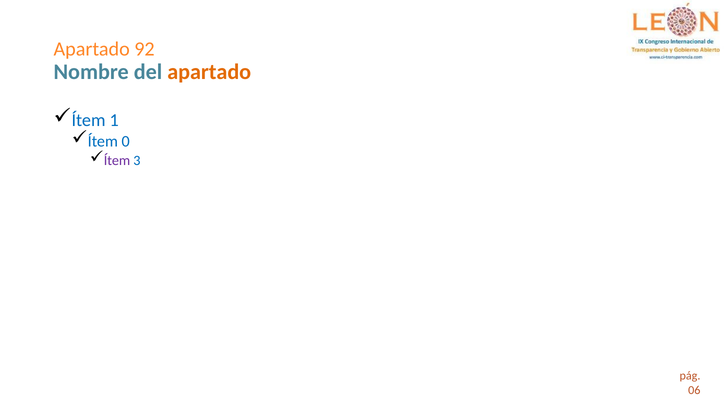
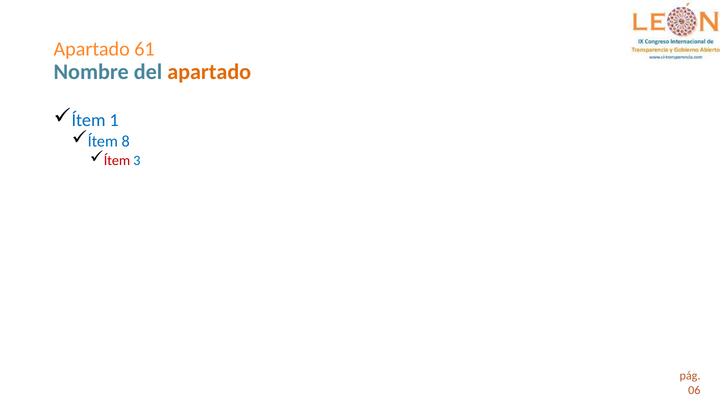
92: 92 -> 61 (145, 49)
0: 0 -> 8 (126, 141)
Ítem colour: purple -> red (117, 160)
